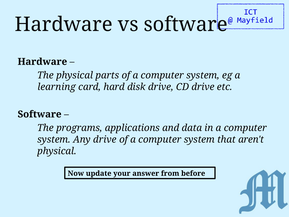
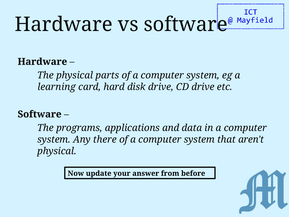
Any drive: drive -> there (105, 139)
